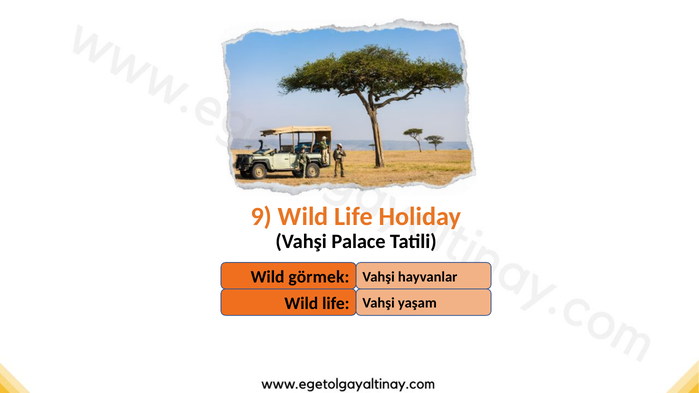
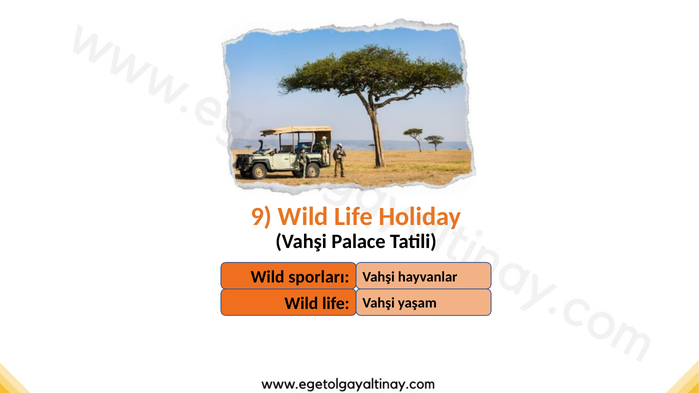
görmek: görmek -> sporları (319, 277)
